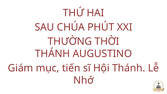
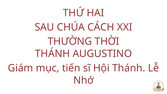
PHÚT: PHÚT -> CÁCH (101, 27)
